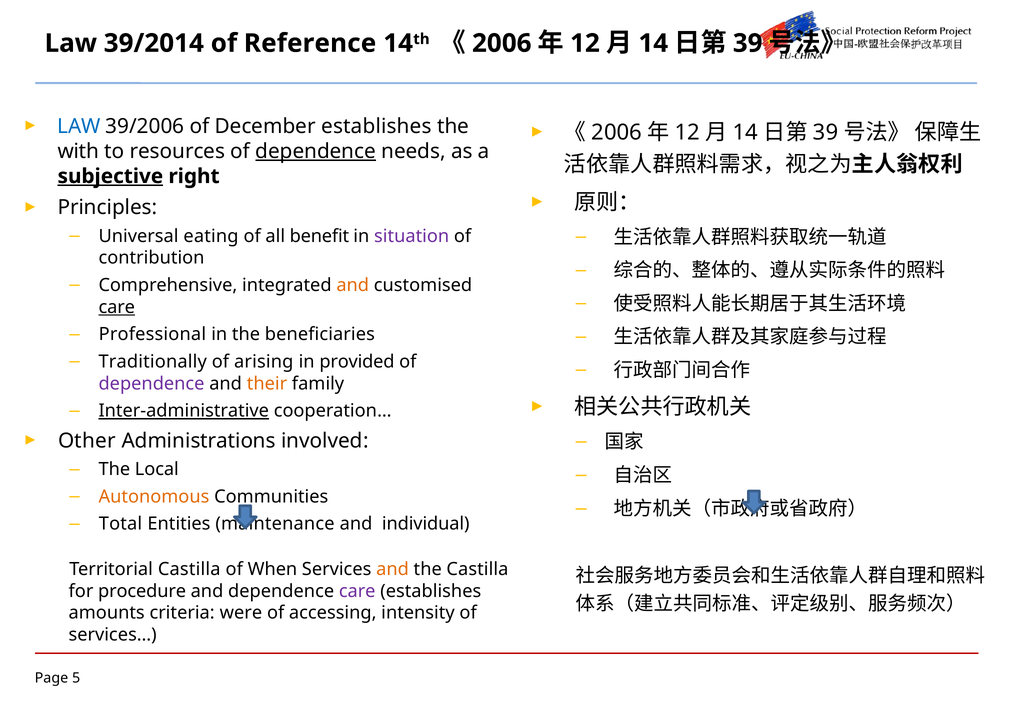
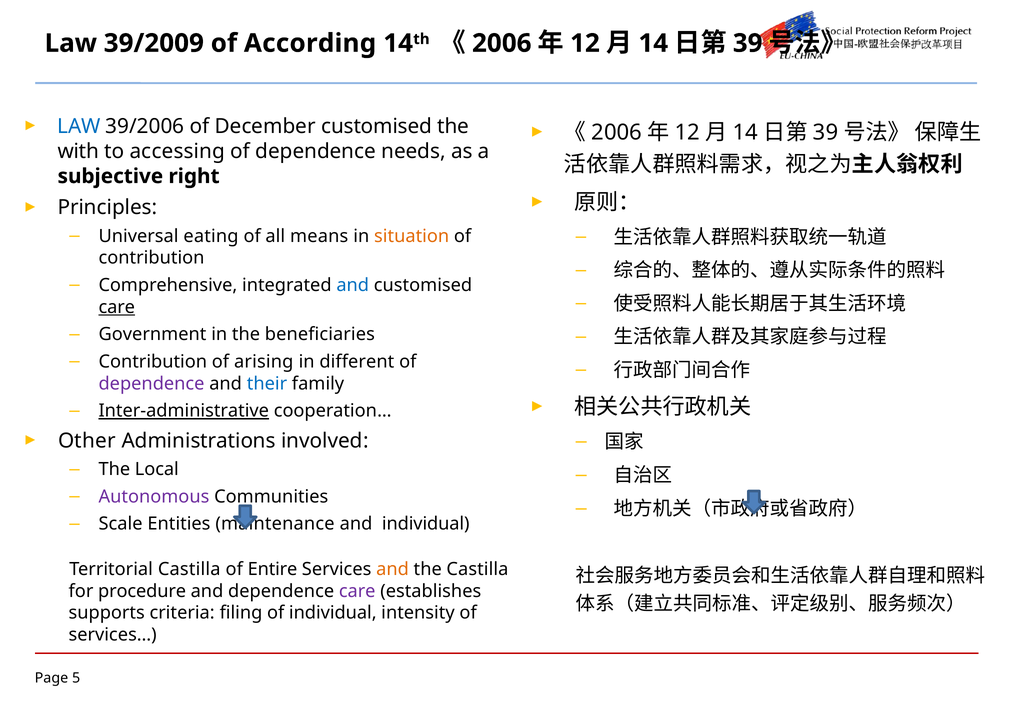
39/2014: 39/2014 -> 39/2009 (154, 43)
Reference: Reference -> According (310, 43)
December establishes: establishes -> customised (377, 126)
resources: resources -> accessing (177, 151)
dependence underline: present -> none (316, 151)
subjective underline: present -> none (110, 176)
benefit: benefit -> means (319, 236)
situation colour: purple -> orange (412, 236)
and colour: orange -> blue (353, 285)
Professional: Professional -> Government (152, 334)
Traditionally: Traditionally -> Contribution (153, 362)
provided: provided -> different (357, 362)
their colour: orange -> blue (267, 384)
Autonomous colour: orange -> purple (154, 497)
Total: Total -> Scale (121, 524)
When: When -> Entire (273, 569)
amounts: amounts -> supports (107, 613)
were: were -> filing (241, 613)
of accessing: accessing -> individual (333, 613)
